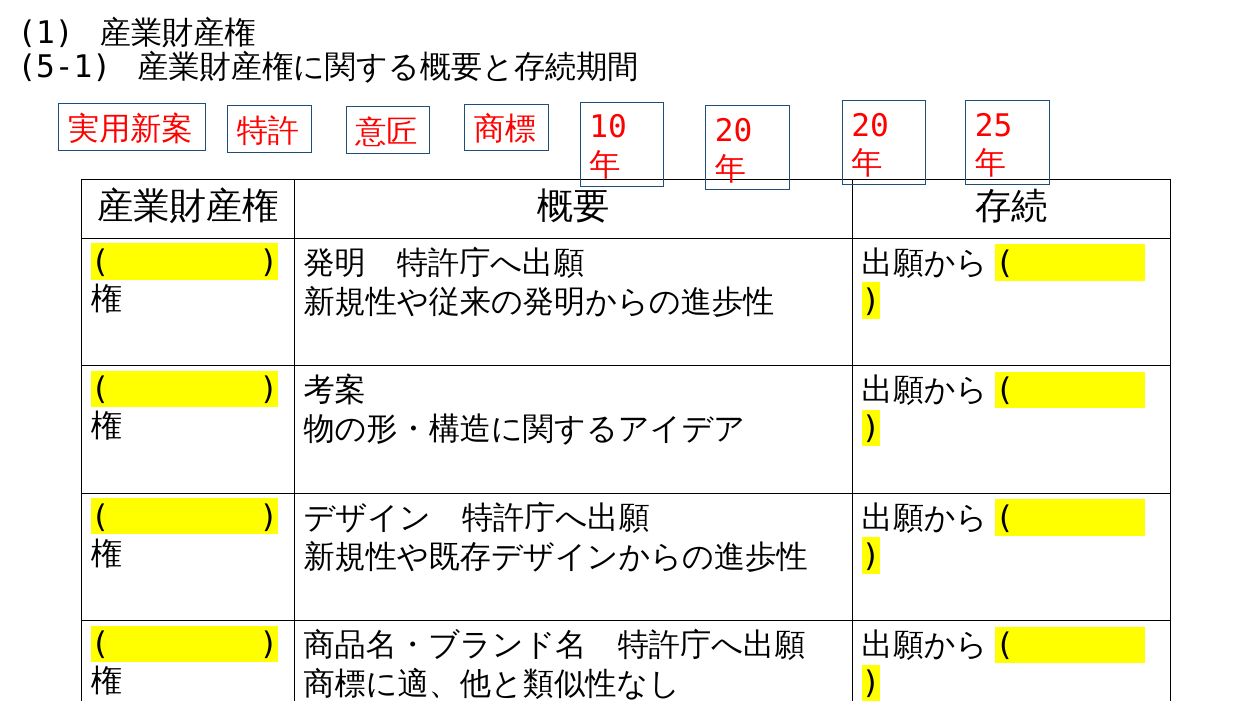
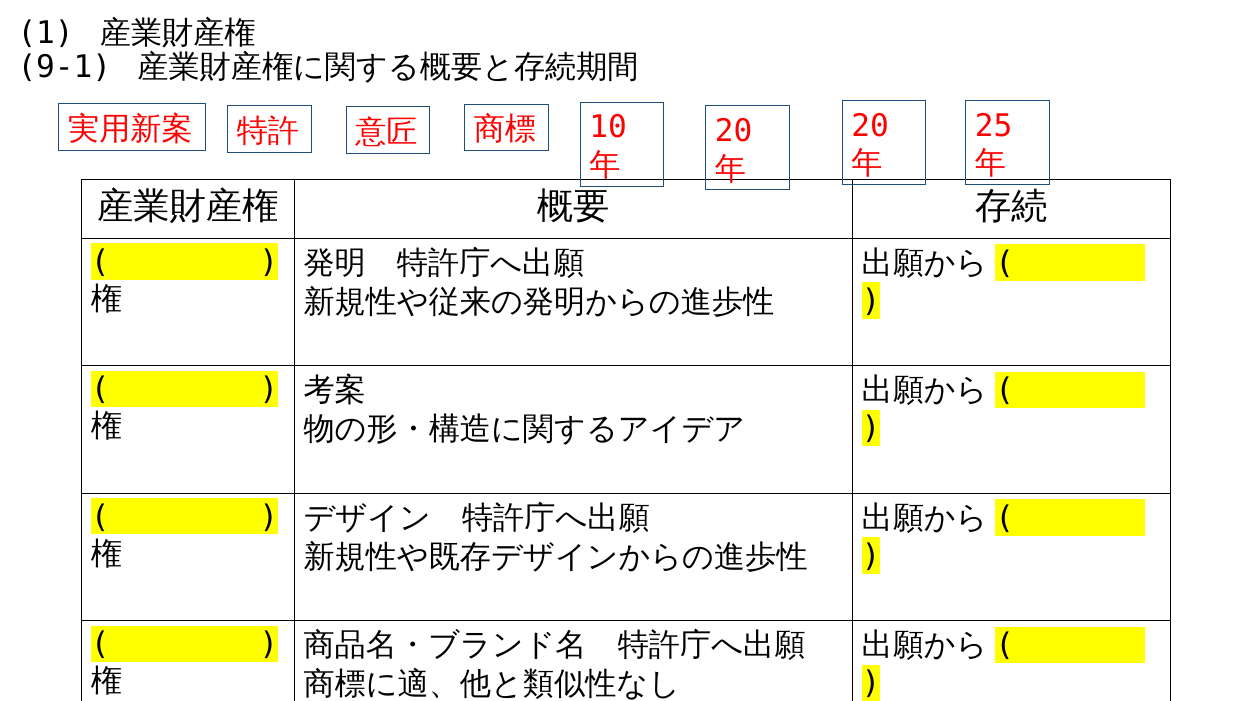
5-1: 5-1 -> 9-1 (64, 67)
